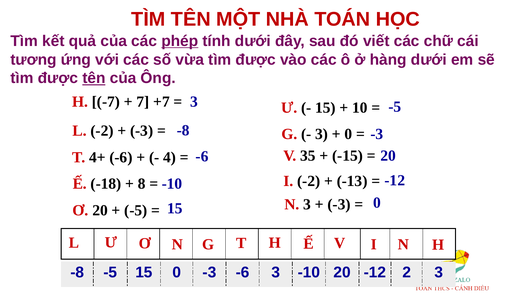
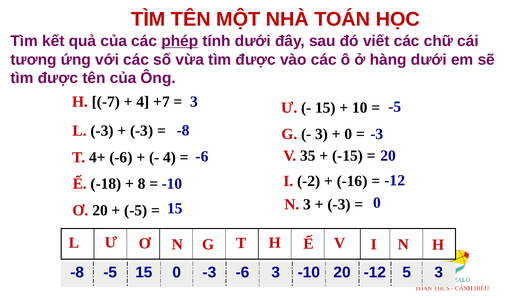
tên underline: present -> none (94, 78)
7: 7 -> 4 (143, 102)
L -2: -2 -> -3 (102, 131)
-13: -13 -> -16 (352, 181)
2: 2 -> 5 (407, 273)
